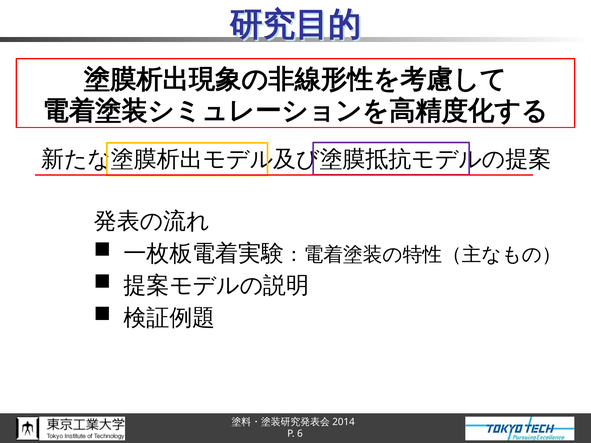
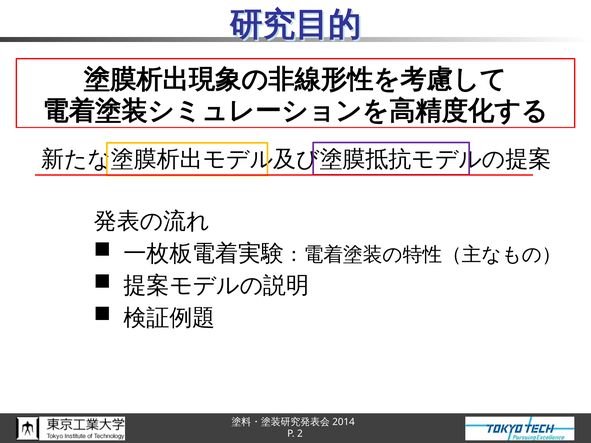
6: 6 -> 2 (300, 434)
